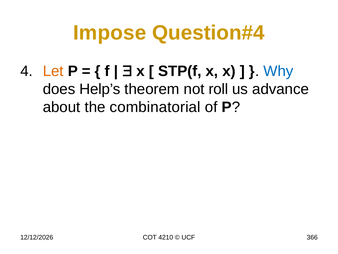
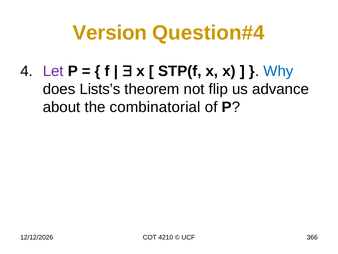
Impose: Impose -> Version (110, 33)
Let colour: orange -> purple (53, 71)
Help’s: Help’s -> Lists’s (100, 89)
roll: roll -> flip (218, 89)
